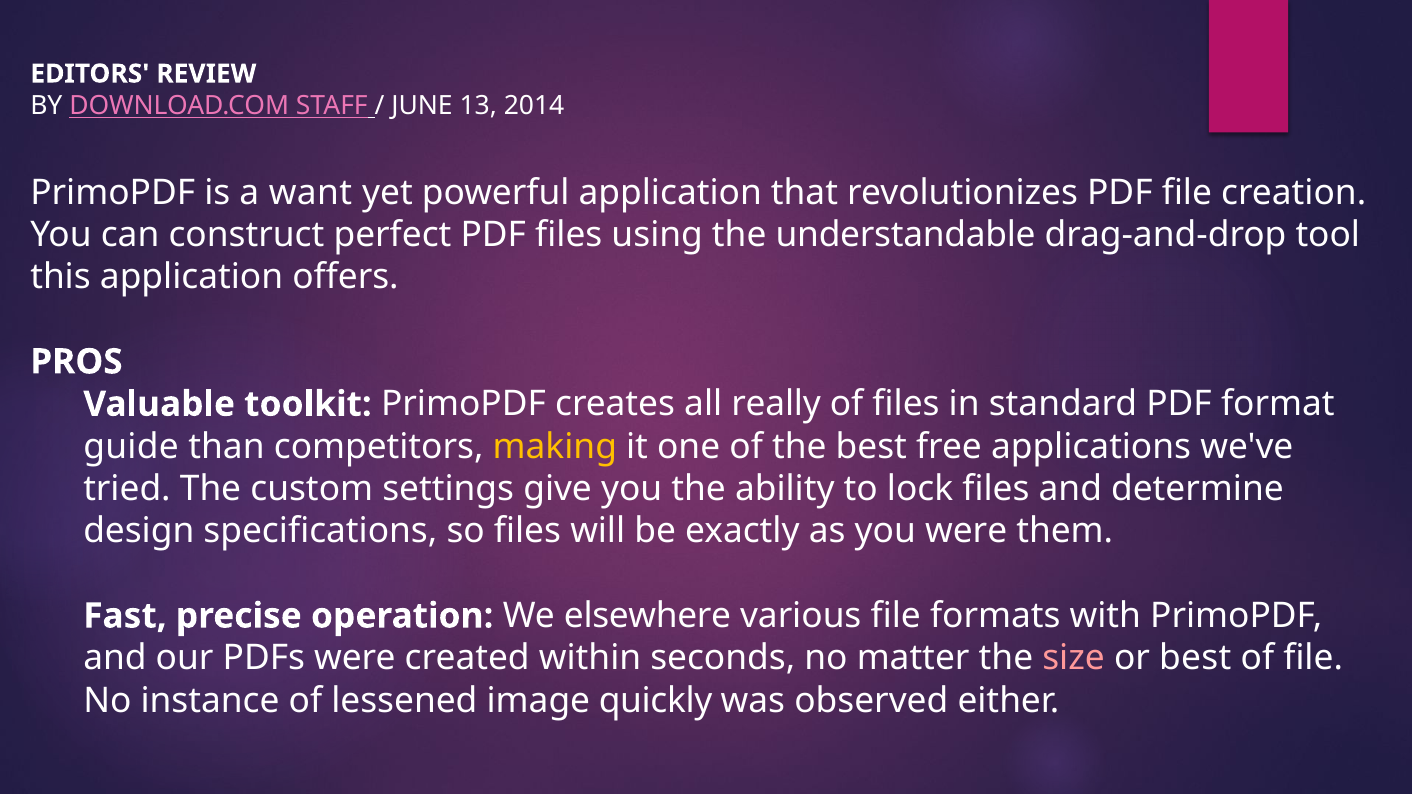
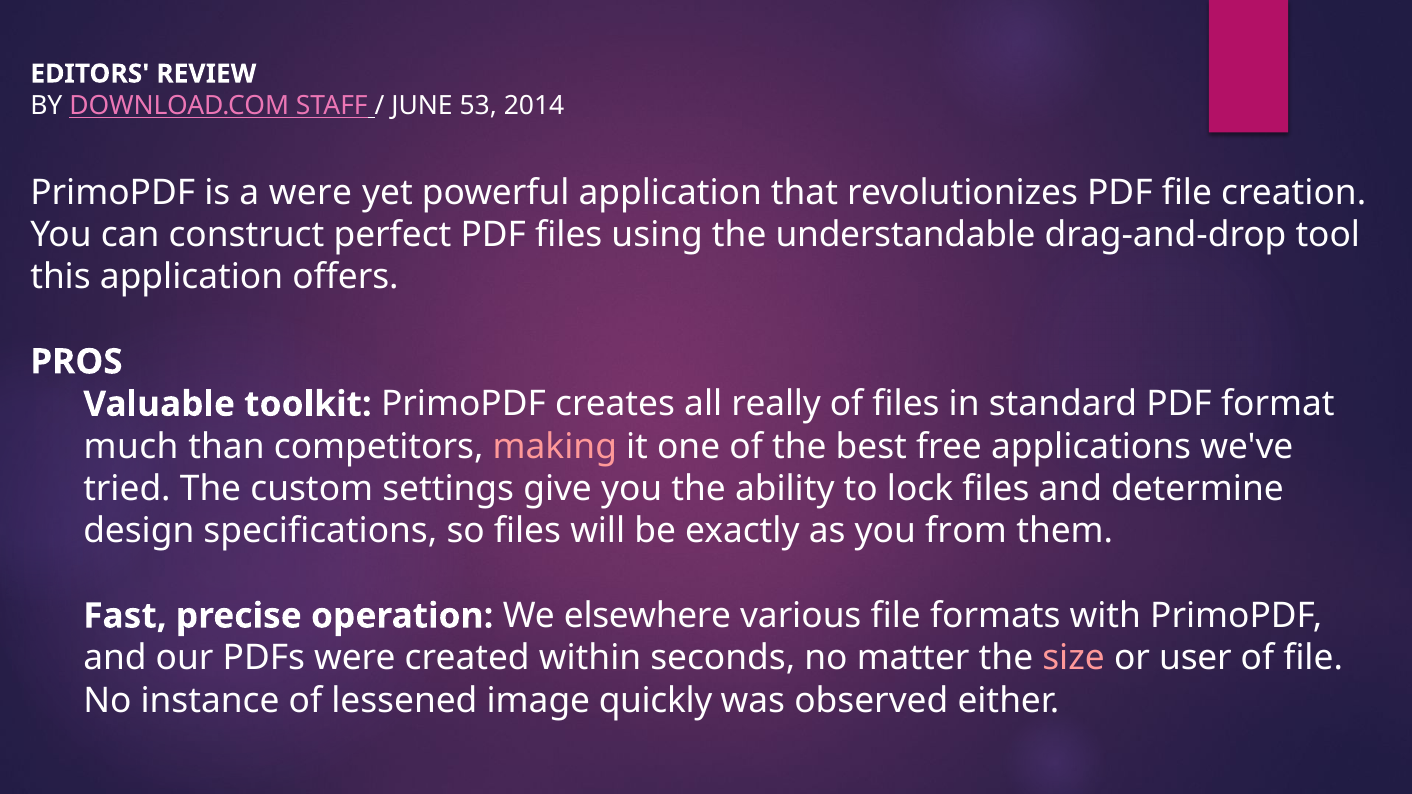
13: 13 -> 53 (478, 106)
a want: want -> were (310, 192)
guide: guide -> much (131, 447)
making colour: yellow -> pink (555, 447)
you were: were -> from (966, 531)
or best: best -> user (1195, 658)
